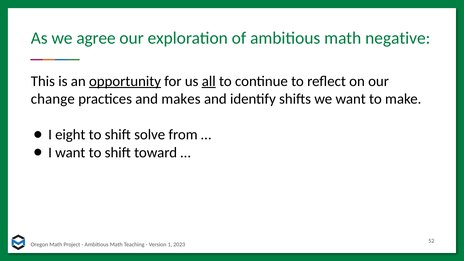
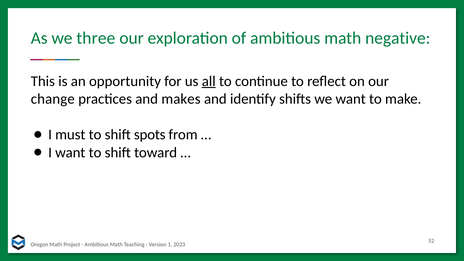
agree: agree -> three (96, 38)
opportunity underline: present -> none (125, 81)
eight: eight -> must (70, 135)
solve: solve -> spots (150, 135)
